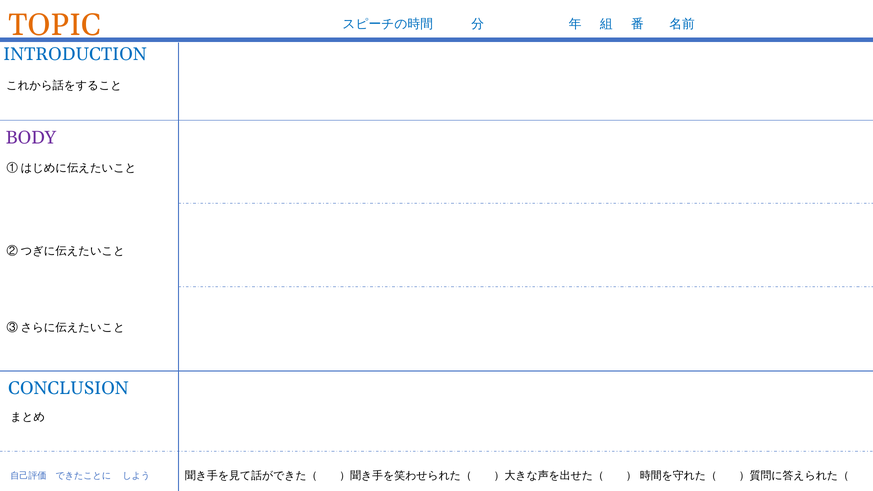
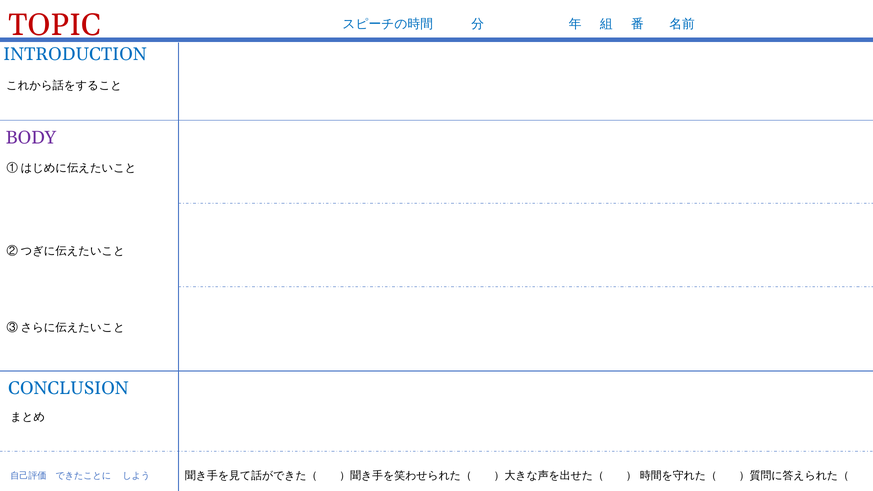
TOPIC colour: orange -> red (55, 25)
